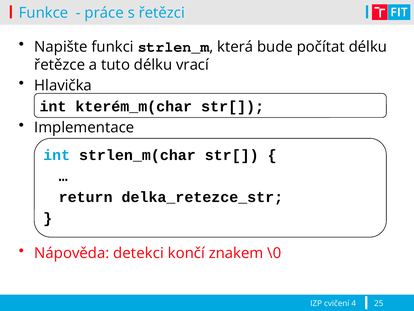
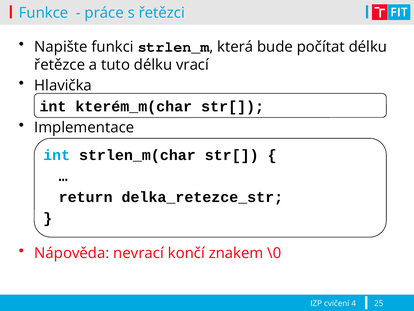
detekci: detekci -> nevrací (139, 253)
